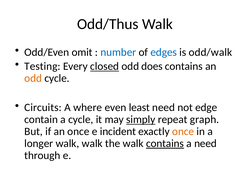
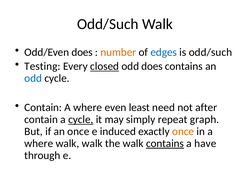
Odd/Thus: Odd/Thus -> Odd/Such (108, 24)
Odd/Even omit: omit -> does (82, 52)
number colour: blue -> orange (118, 52)
is odd/walk: odd/walk -> odd/such (210, 52)
odd colour: orange -> blue (33, 78)
Circuits: Circuits -> Contain (43, 108)
edge: edge -> after (206, 108)
cycle underline: none -> present (81, 120)
simply underline: present -> none (141, 120)
incident: incident -> induced (118, 132)
longer: longer -> where (39, 144)
a need: need -> have (205, 144)
